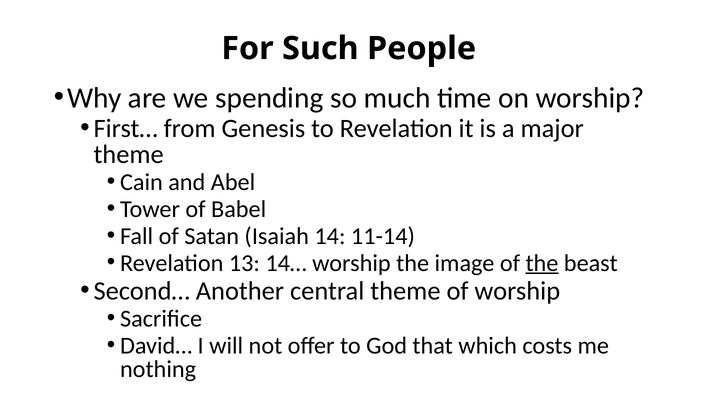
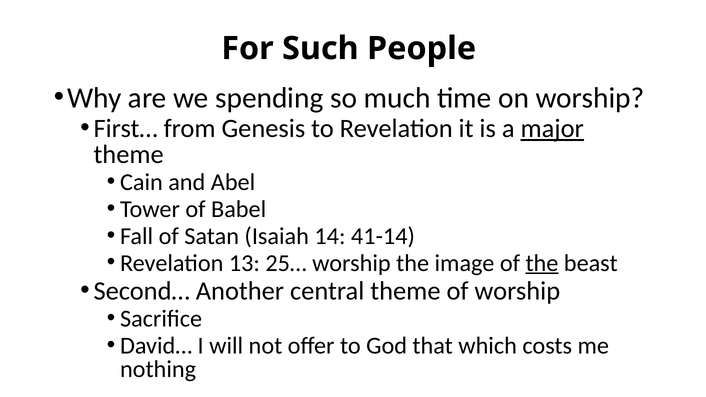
major underline: none -> present (552, 129)
11-14: 11-14 -> 41-14 (383, 236)
14…: 14… -> 25… (286, 263)
